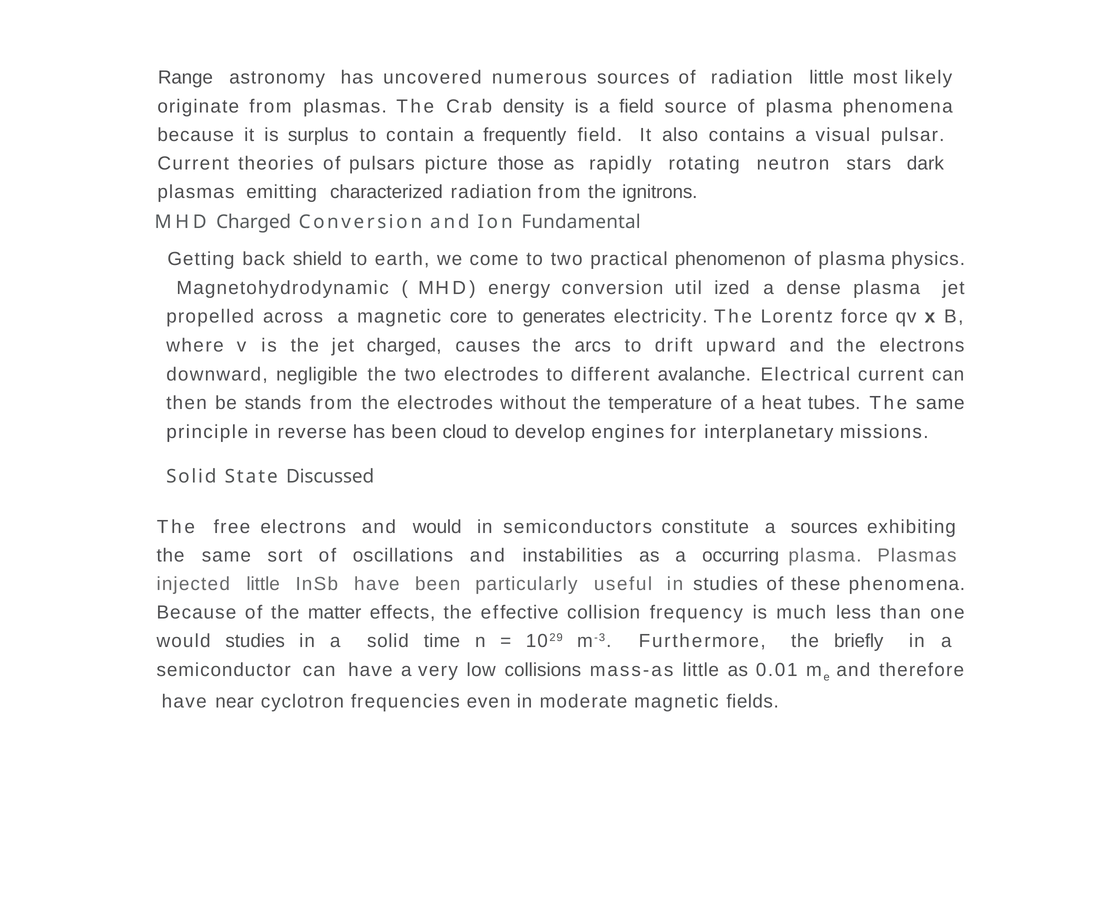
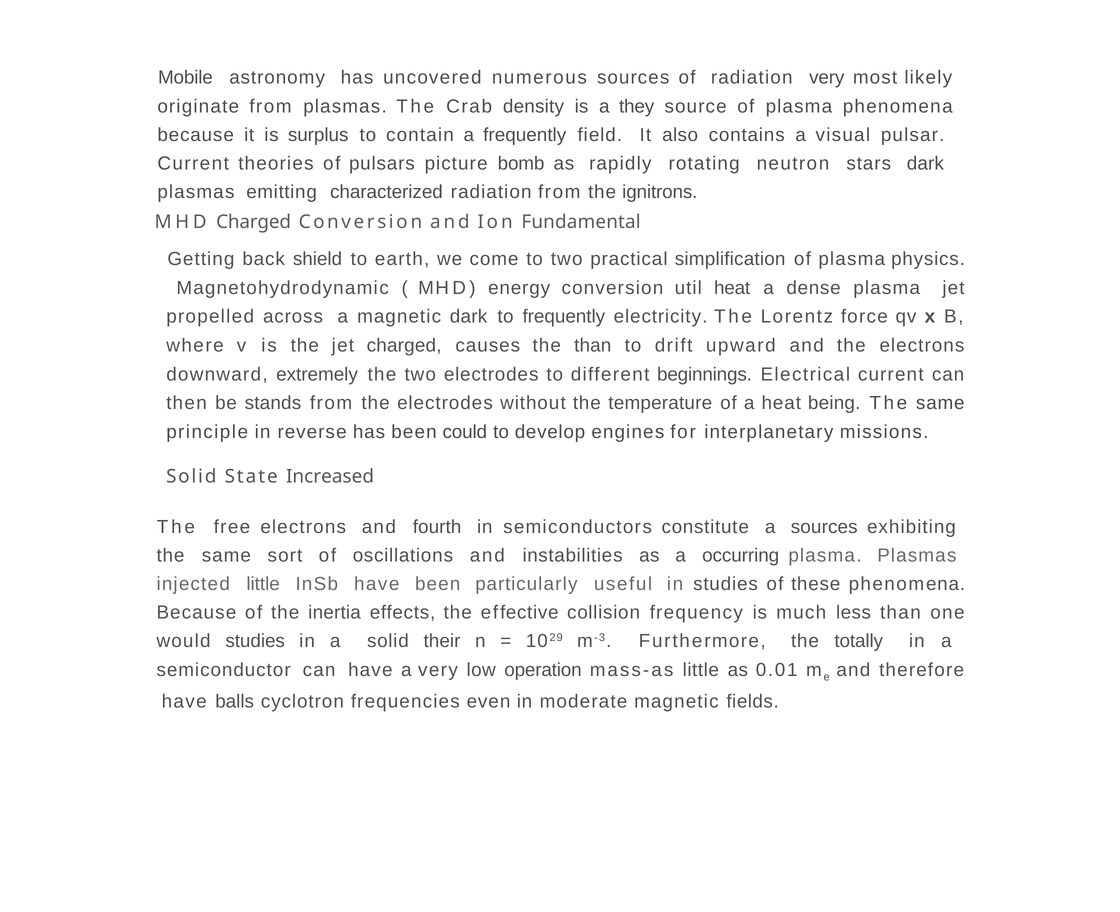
Range: Range -> Mobile (185, 78)
radiation little: little -> very (827, 78)
a field: field -> they (637, 106)
those: those -> bomb (521, 164)
phenomenon: phenomenon -> simplification (730, 259)
ized: ized -> heat (732, 288)
magnetic core: core -> dark (469, 317)
to generates: generates -> frequently (564, 317)
the arcs: arcs -> than (593, 345)
negligible: negligible -> extremely (317, 374)
avalanche: avalanche -> beginnings (704, 374)
tubes: tubes -> being (834, 403)
cloud: cloud -> could (465, 432)
Discussed: Discussed -> Increased (330, 476)
and would: would -> fourth (437, 527)
matter: matter -> inertia (335, 612)
time: time -> their (442, 641)
briefly: briefly -> totally (859, 641)
collisions: collisions -> operation (543, 670)
near: near -> balls (235, 701)
